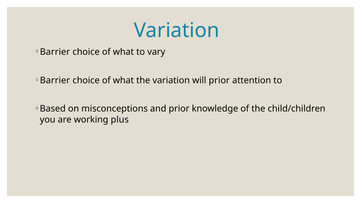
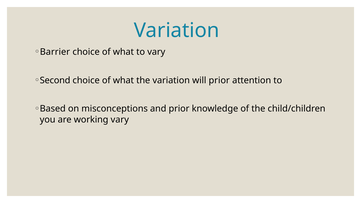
Barrier: Barrier -> Second (55, 80)
working plus: plus -> vary (120, 120)
